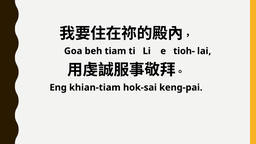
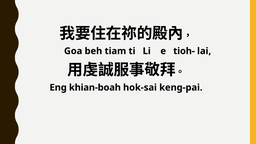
khian-tiam: khian-tiam -> khian-boah (95, 87)
